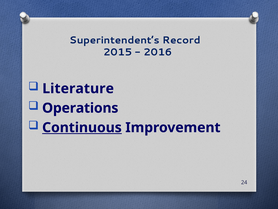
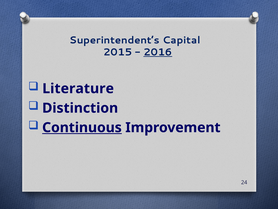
Record: Record -> Capital (181, 40)
2016 underline: none -> present (158, 52)
Operations: Operations -> Distinction (80, 108)
